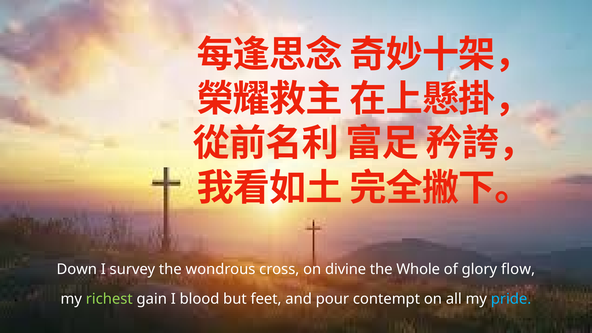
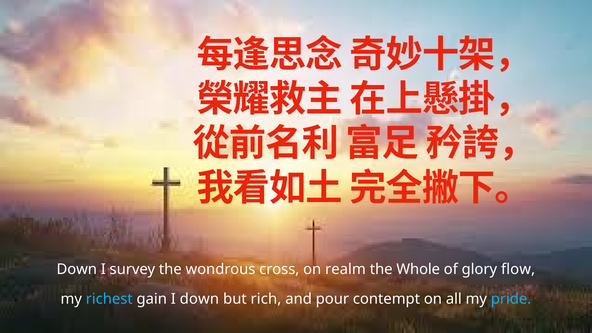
divine: divine -> realm (345, 269)
richest colour: light green -> light blue (109, 299)
I blood: blood -> down (199, 299)
feet: feet -> rich (266, 299)
